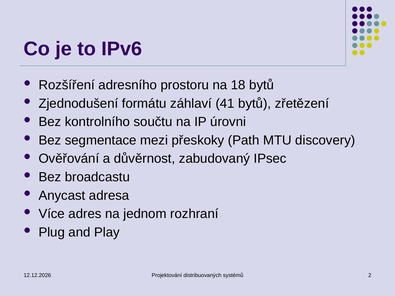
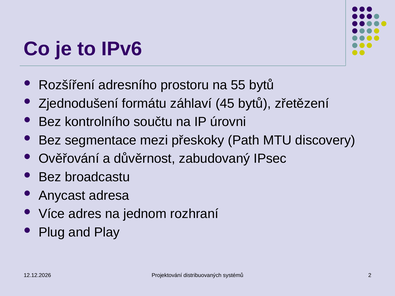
18: 18 -> 55 (238, 85)
41: 41 -> 45 (225, 104)
